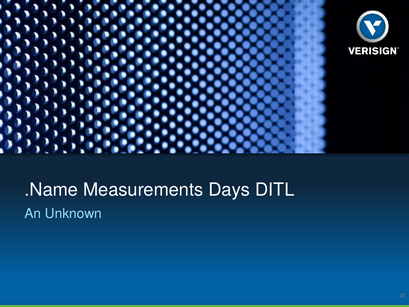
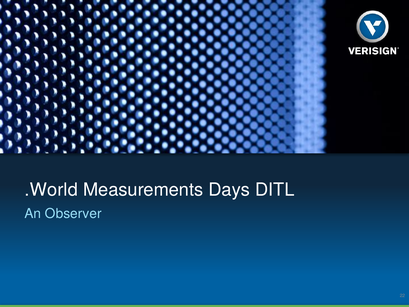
.Name: .Name -> .World (51, 190)
Unknown: Unknown -> Observer (73, 214)
